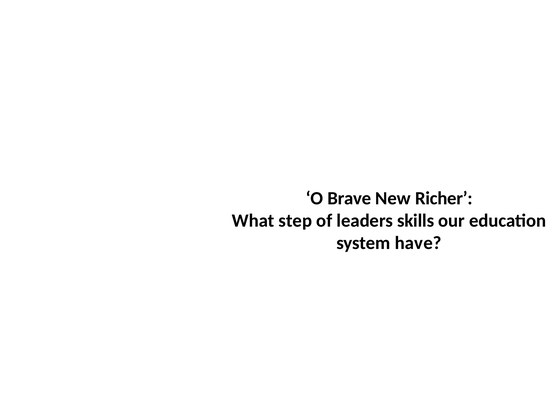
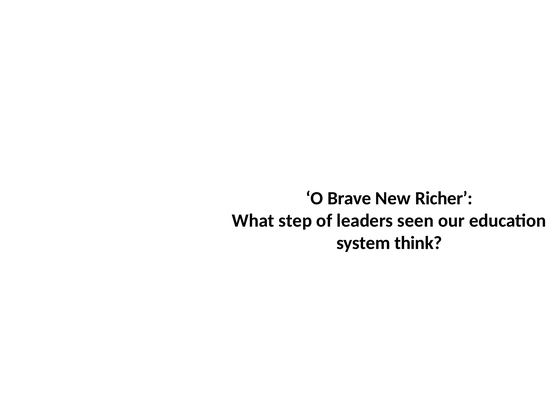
skills: skills -> seen (416, 221)
have: have -> think (418, 243)
